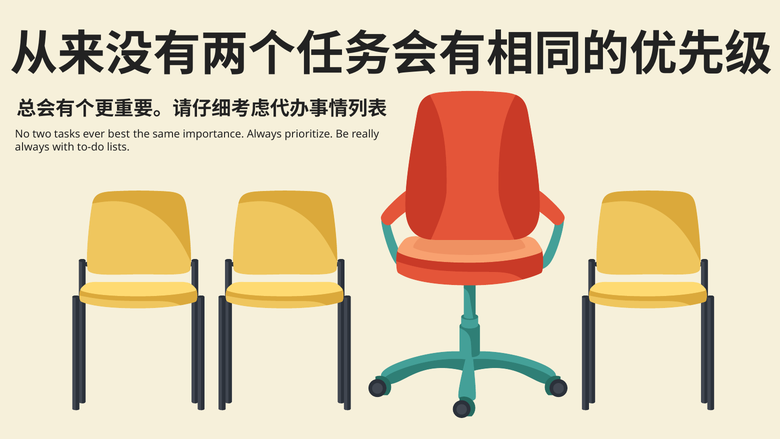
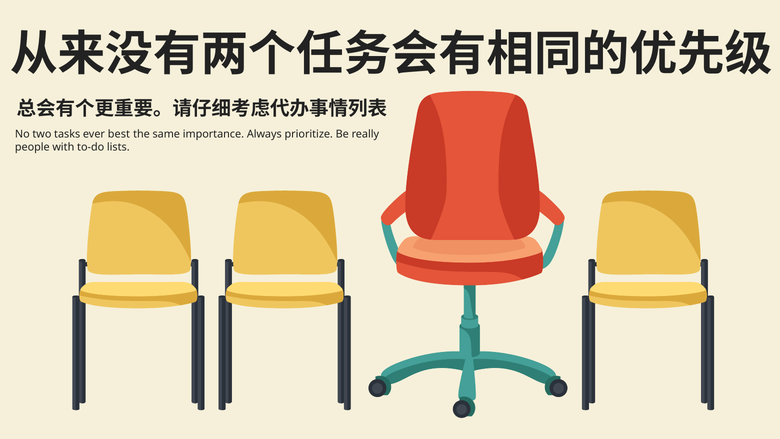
always: always -> people (32, 147)
